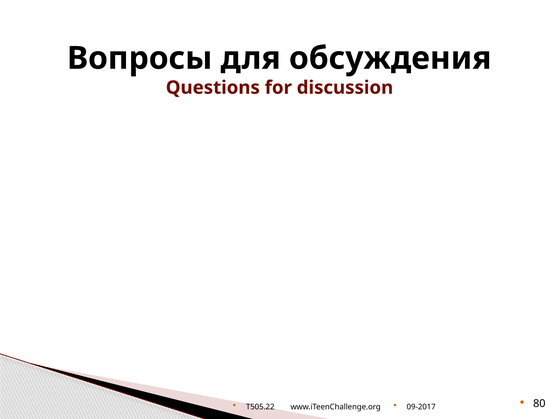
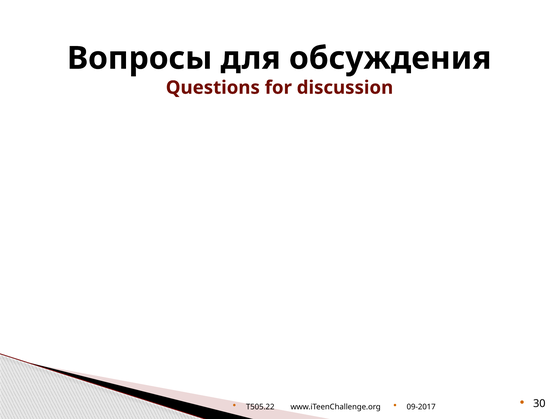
80: 80 -> 30 (539, 404)
